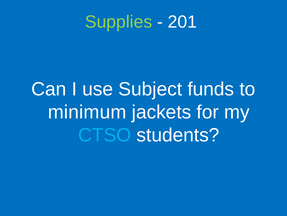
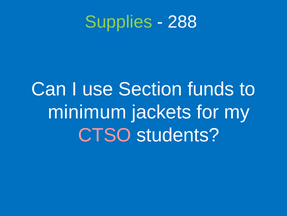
201: 201 -> 288 (182, 22)
Subject: Subject -> Section (150, 89)
CTSO colour: light blue -> pink (105, 135)
